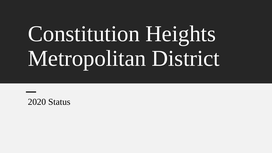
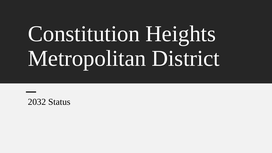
2020: 2020 -> 2032 (37, 102)
